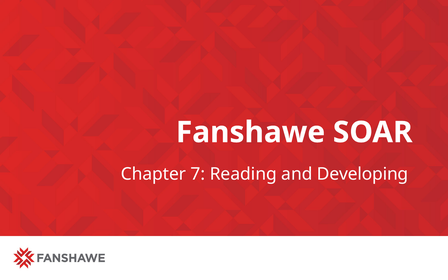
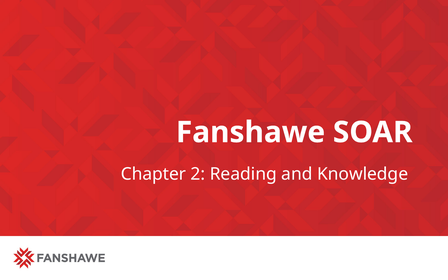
7: 7 -> 2 (198, 174)
Developing: Developing -> Knowledge (363, 174)
